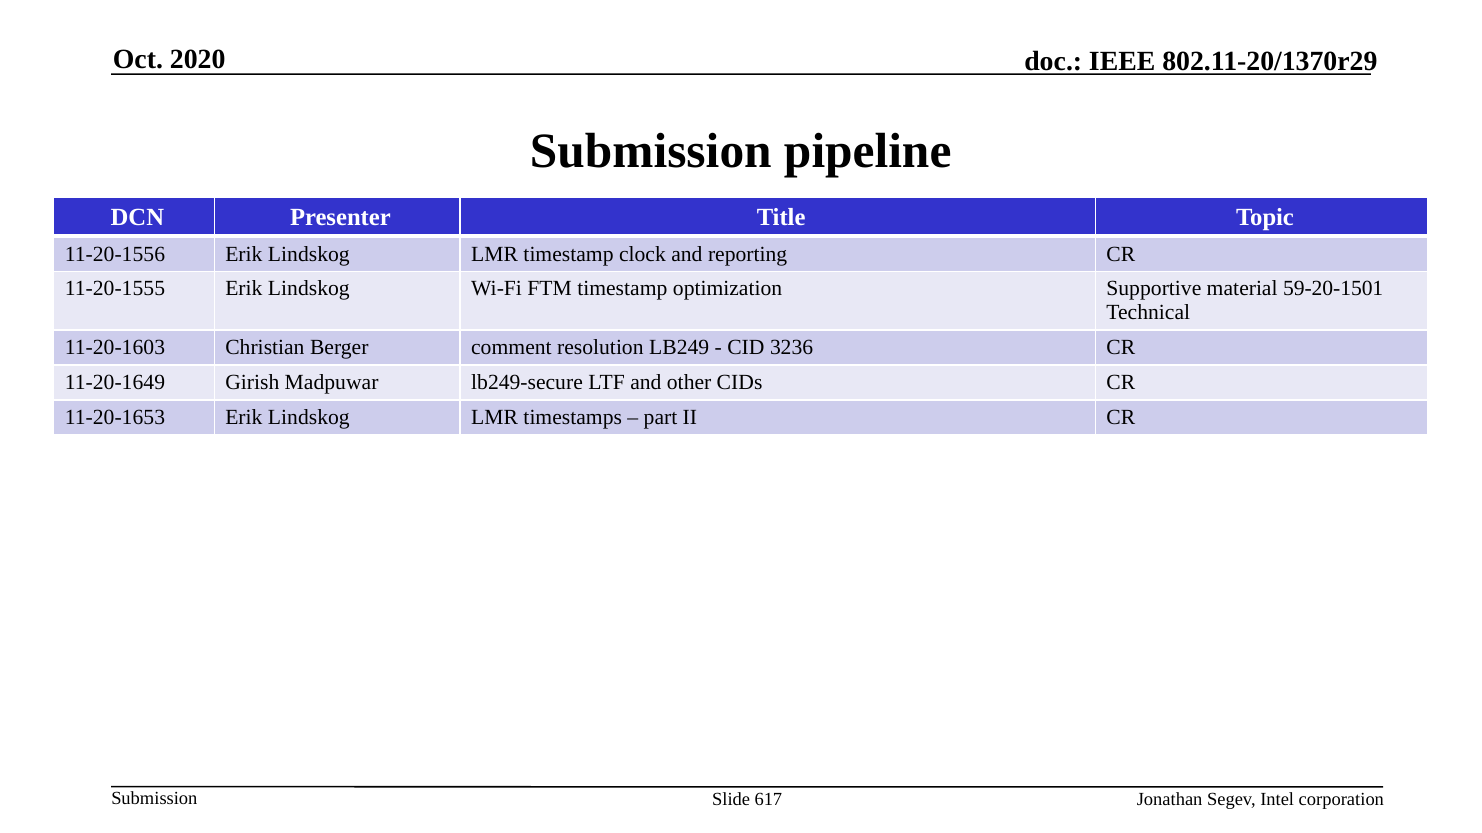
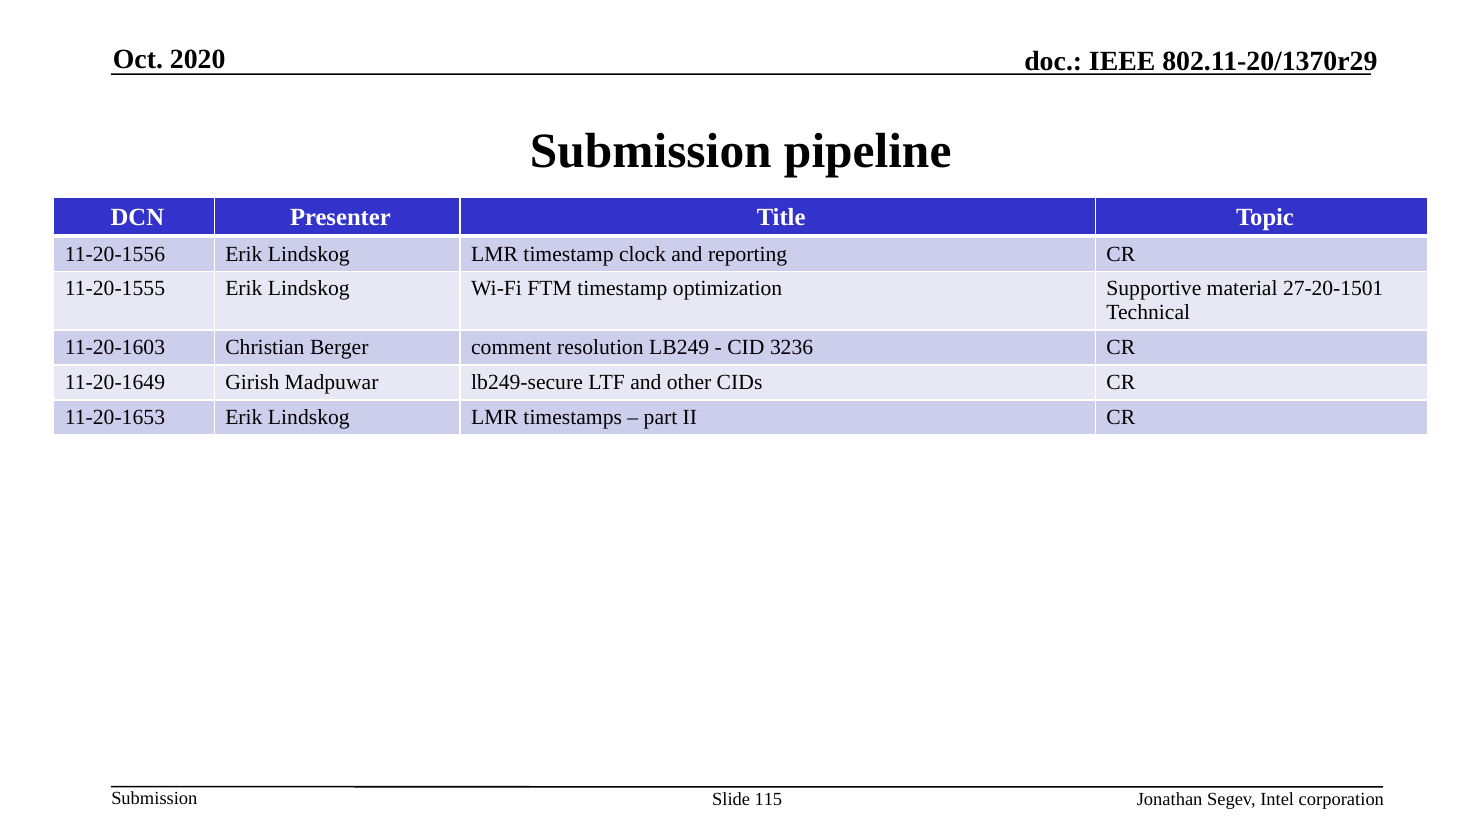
59-20-1501: 59-20-1501 -> 27-20-1501 (1333, 289)
617: 617 -> 115 (768, 800)
